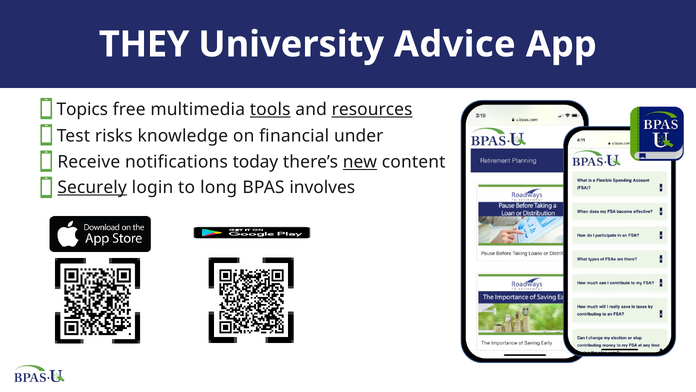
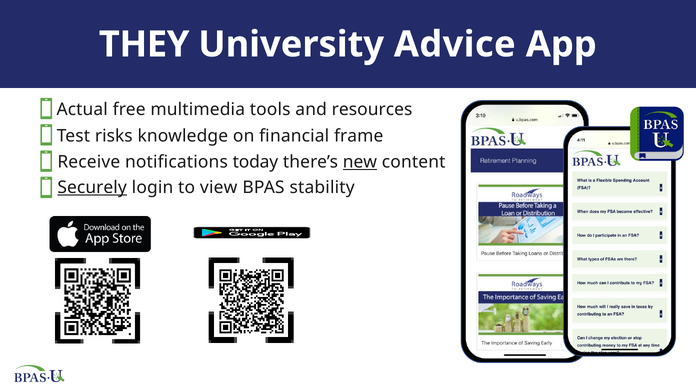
Topics: Topics -> Actual (82, 109)
tools underline: present -> none (270, 109)
resources underline: present -> none (372, 109)
under: under -> frame (359, 136)
long: long -> view (219, 187)
involves: involves -> stability (322, 187)
